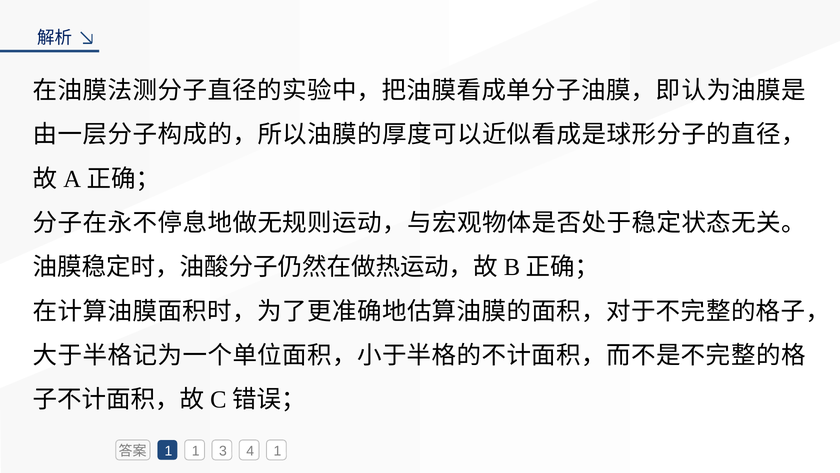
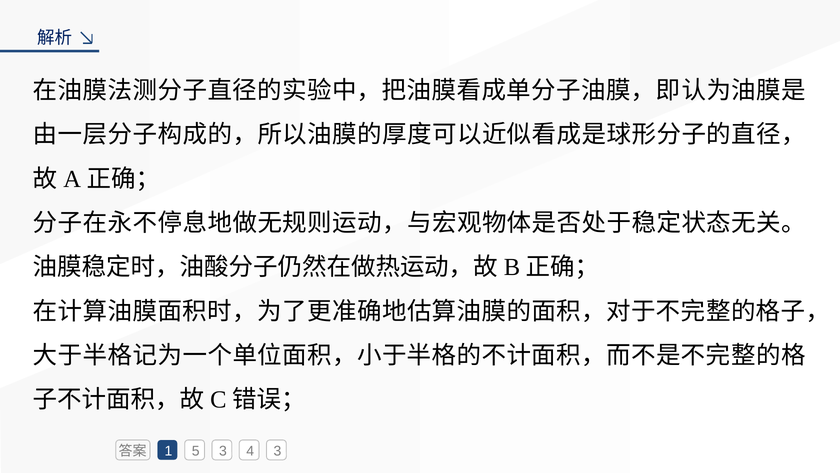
1 1: 1 -> 5 (196, 451)
4 1: 1 -> 3 (278, 451)
